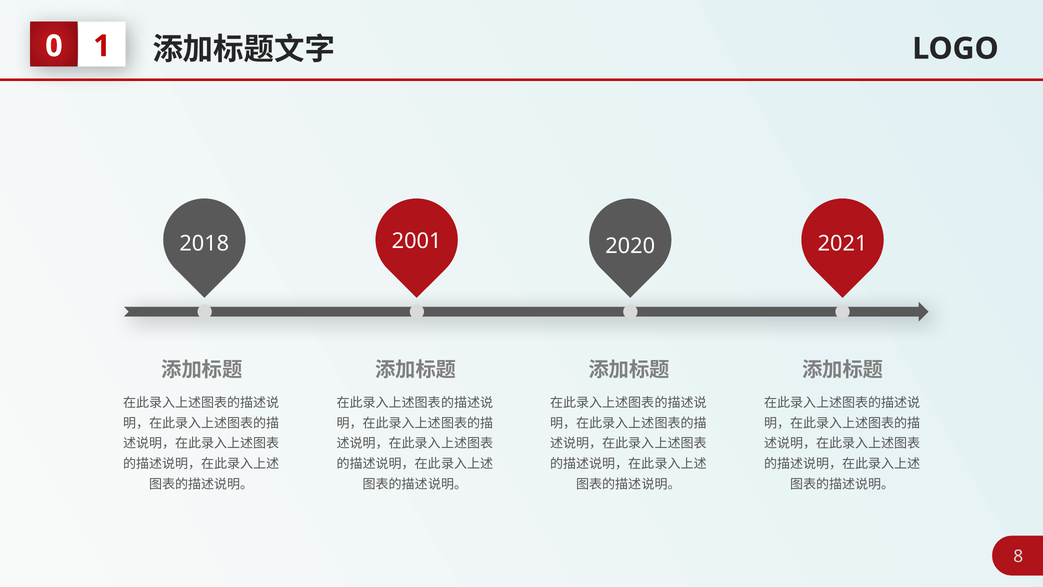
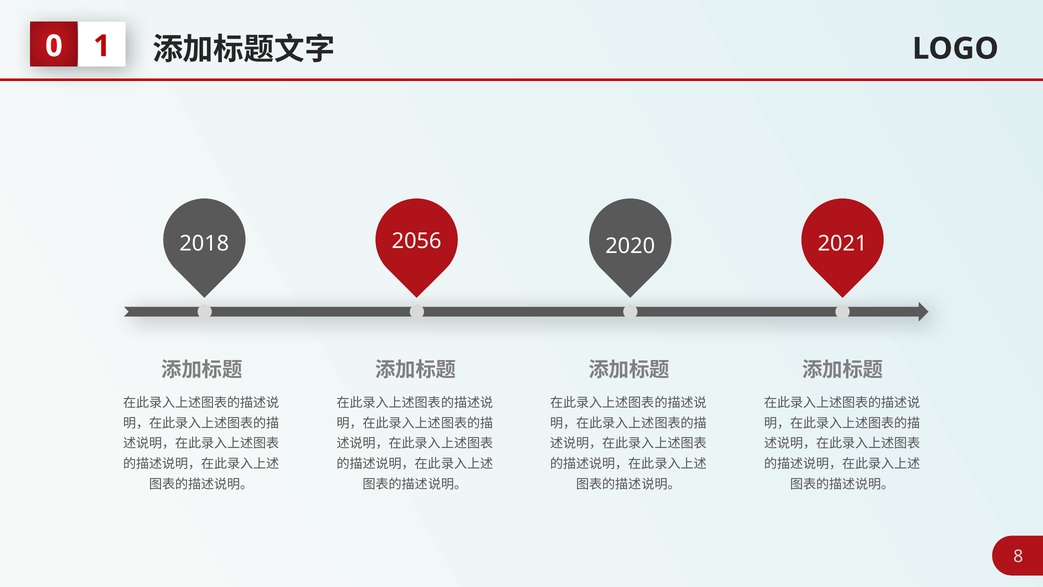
2001: 2001 -> 2056 (417, 241)
